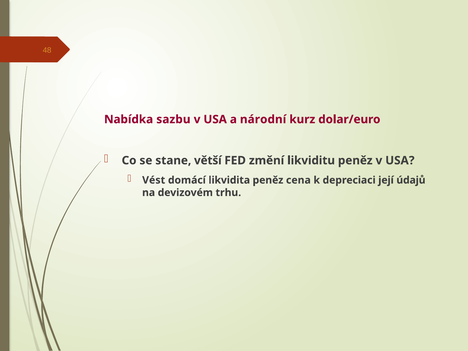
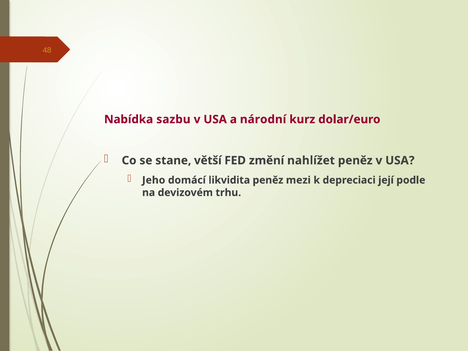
likviditu: likviditu -> nahlížet (311, 160)
Vést: Vést -> Jeho (154, 180)
cena: cena -> mezi (298, 180)
údajů: údajů -> podle (411, 180)
